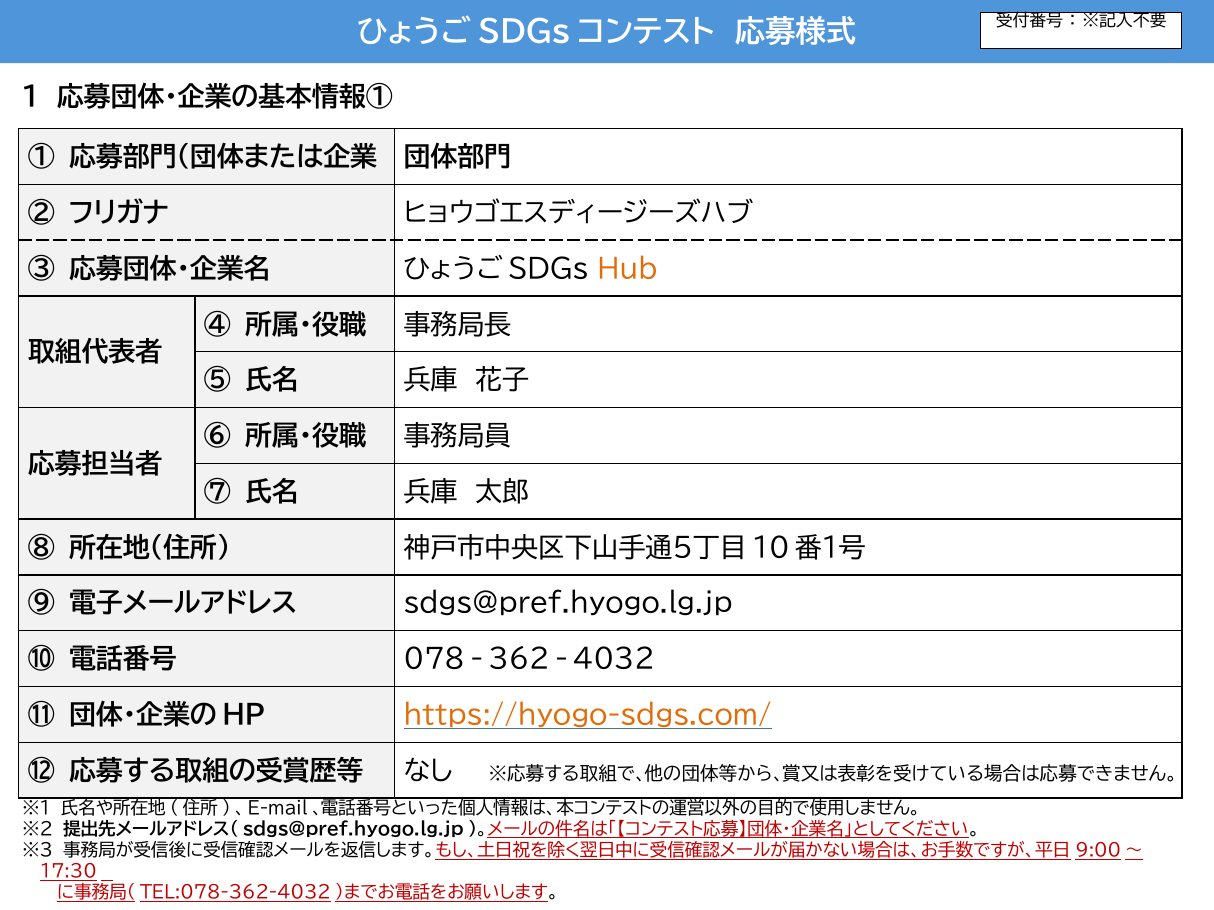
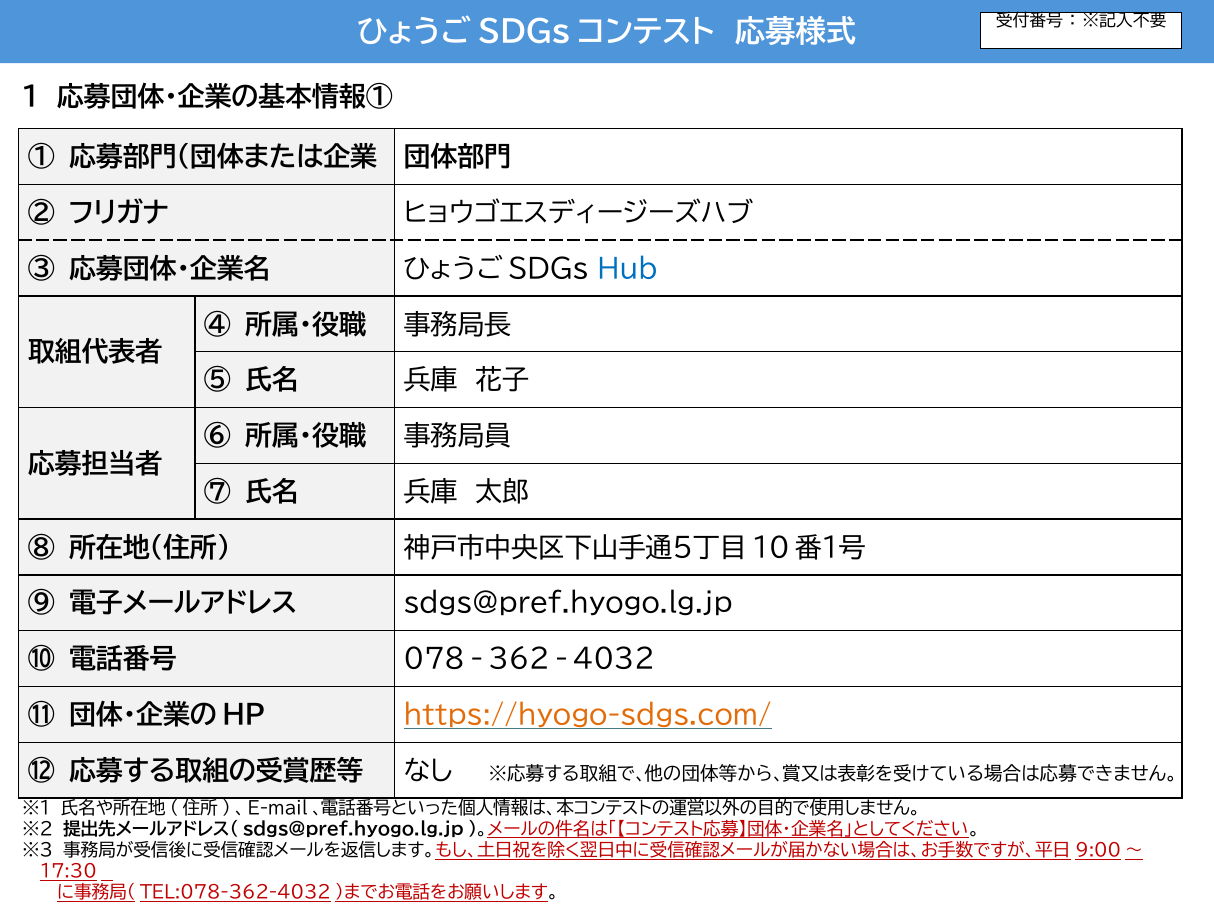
Hub colour: orange -> blue (627, 269)
